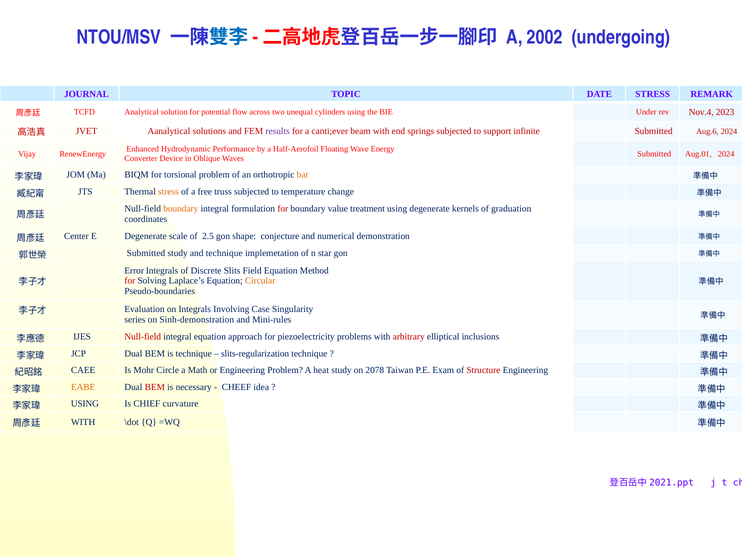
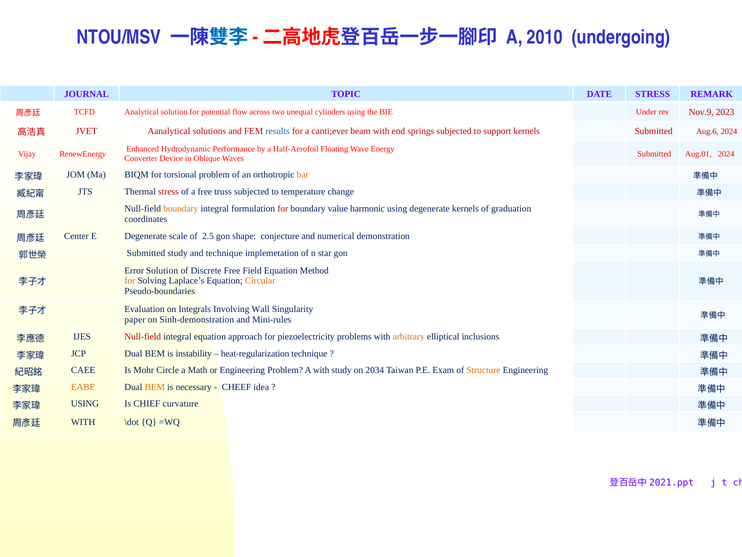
2002: 2002 -> 2010 (545, 37)
Nov.4: Nov.4 -> Nov.9 (701, 112)
results colour: purple -> blue (278, 131)
support infinite: infinite -> kernels (527, 131)
stress colour: orange -> red (168, 191)
treatment: treatment -> harmonic (368, 209)
Error Integrals: Integrals -> Solution (162, 270)
Discrete Slits: Slits -> Free (232, 270)
for colour: red -> orange (130, 281)
Case: Case -> Wall (261, 309)
series: series -> paper (135, 319)
arbitrary colour: red -> orange (409, 336)
is technique: technique -> instability (194, 353)
slits-regularization: slits-regularization -> heat-regularization (255, 353)
A heat: heat -> with (321, 370)
2078: 2078 -> 2034 (375, 370)
Structure colour: red -> orange (483, 370)
BEM colour: red -> orange (155, 387)
